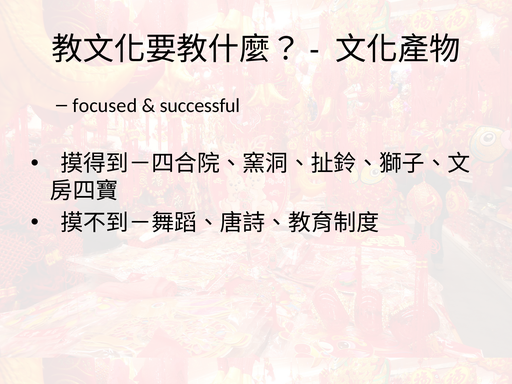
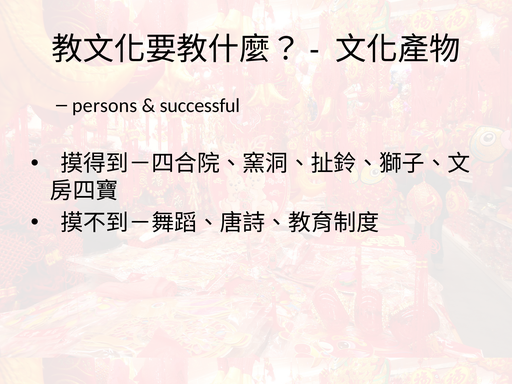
focused: focused -> persons (105, 106)
